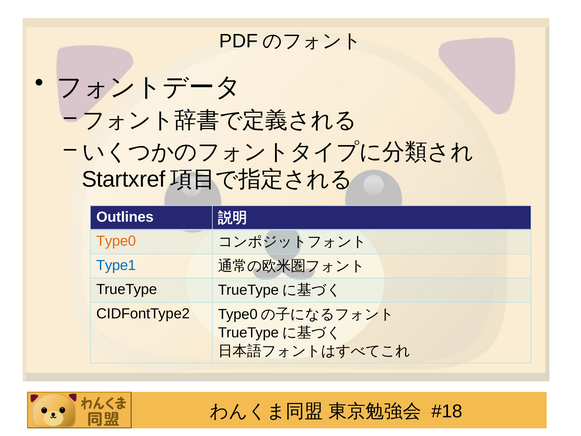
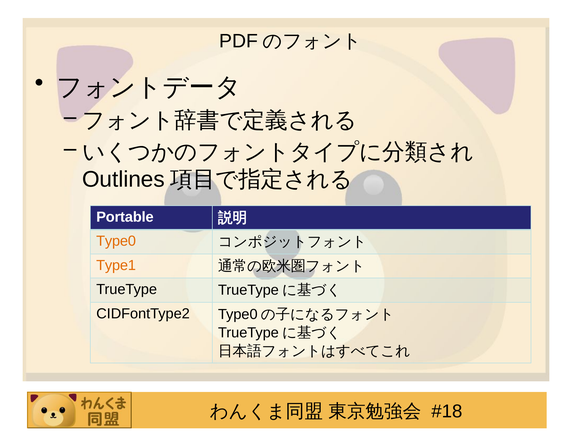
Startxref: Startxref -> Outlines (123, 179)
Outlines: Outlines -> Portable (125, 217)
Type1 colour: blue -> orange (116, 265)
